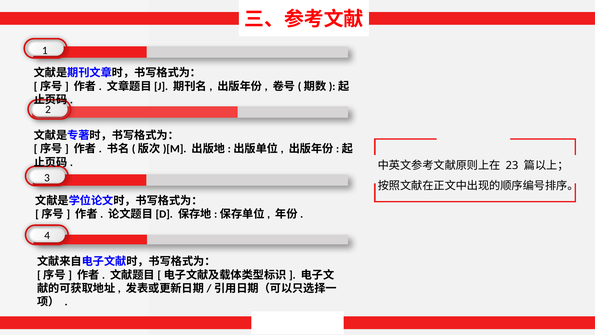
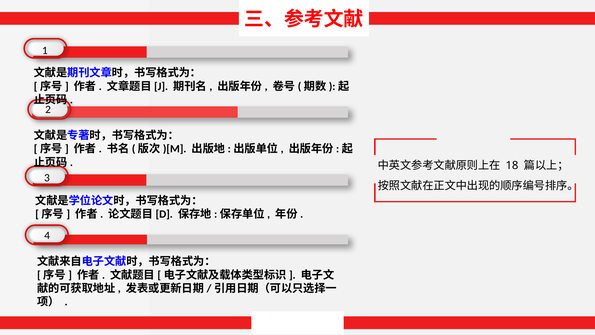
23: 23 -> 18 (512, 165)
